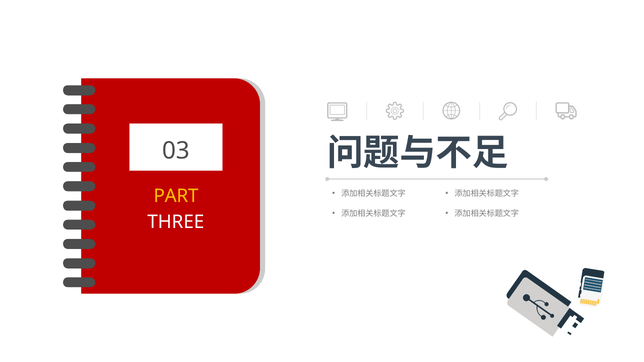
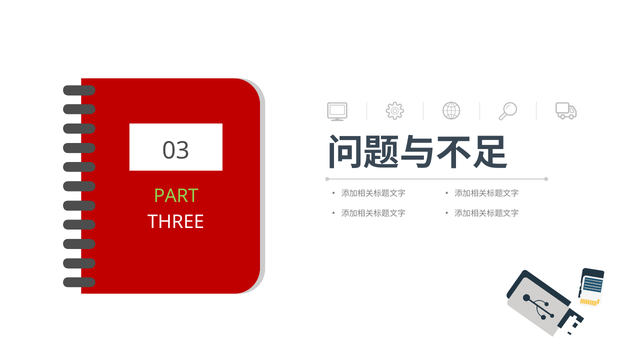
PART colour: yellow -> light green (176, 196)
